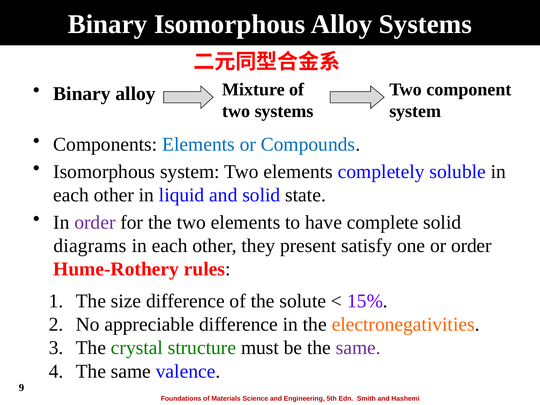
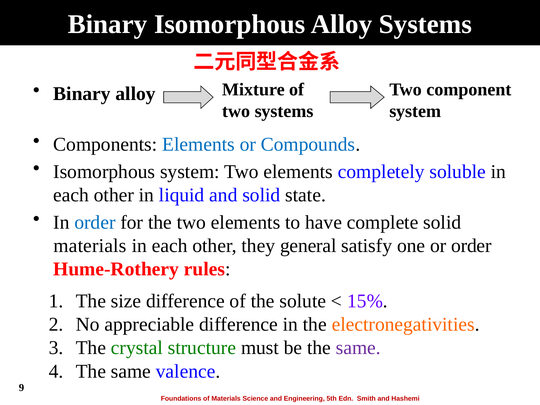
order colour: purple -> blue (95, 222)
diagrams: diagrams -> materials (90, 246)
present: present -> general (308, 246)
